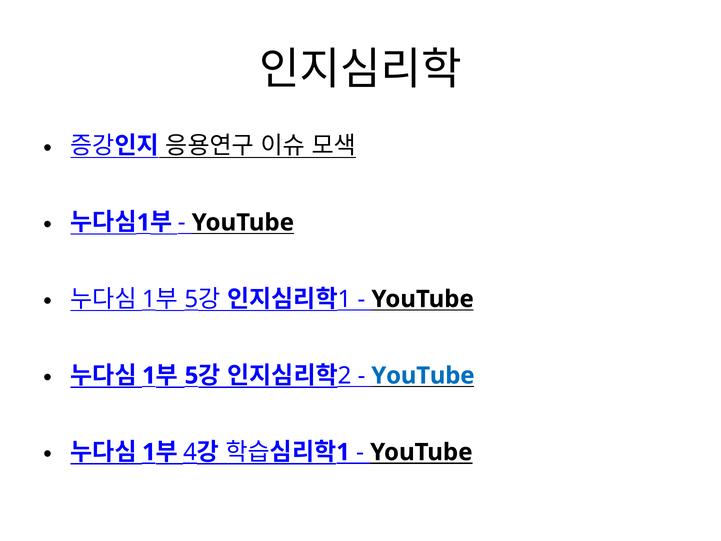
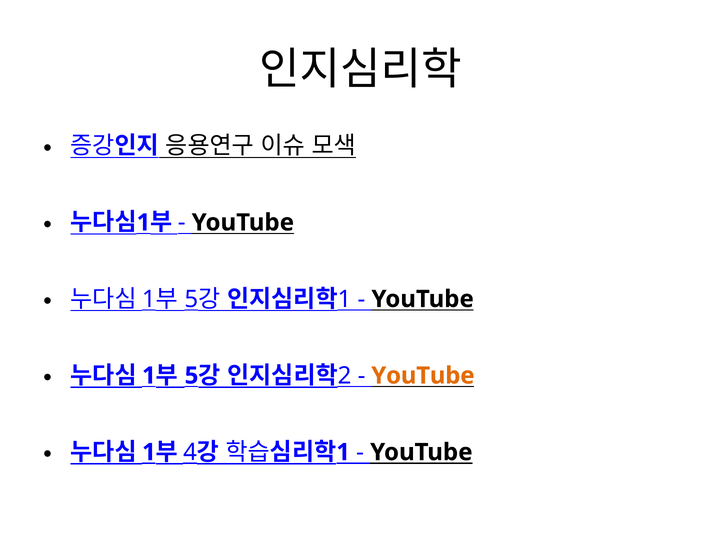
YouTube colour: blue -> orange (423, 375)
